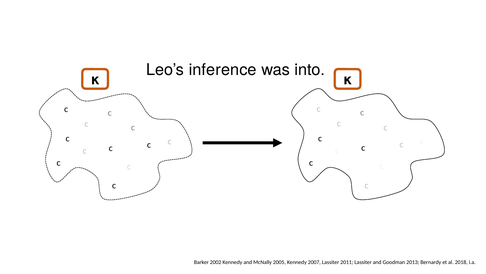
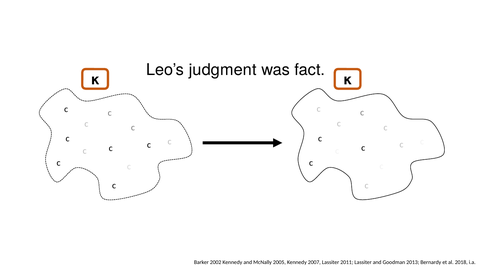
inference: inference -> judgment (223, 70)
into: into -> fact (310, 70)
